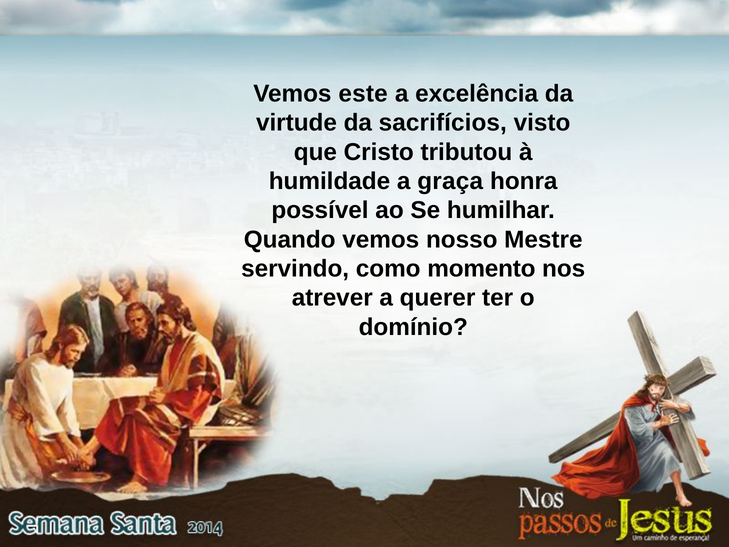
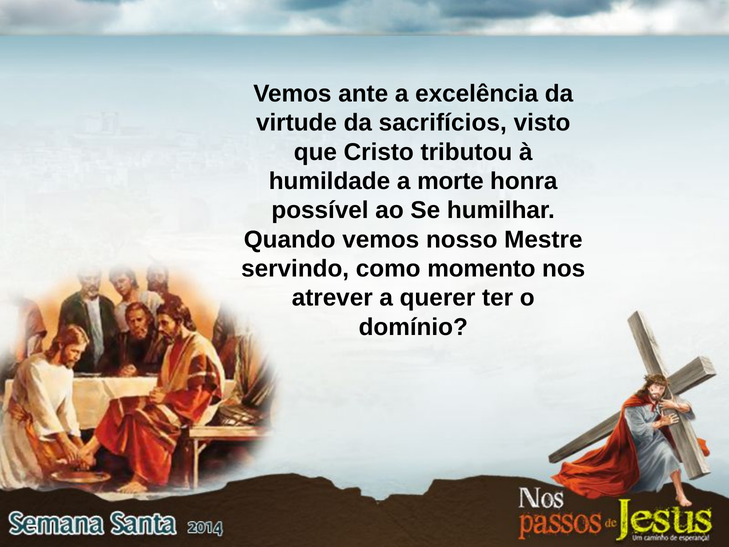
este: este -> ante (363, 94)
graça: graça -> morte (450, 181)
